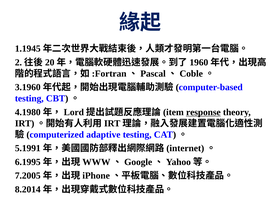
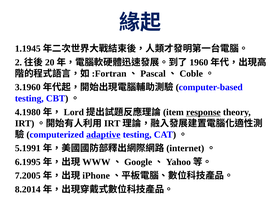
adaptive underline: none -> present (103, 135)
